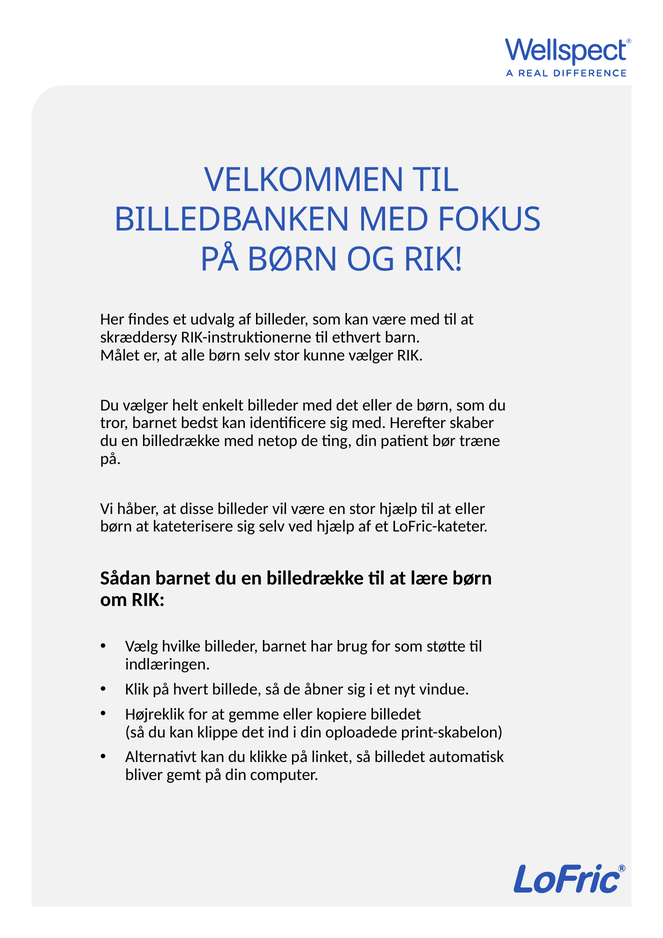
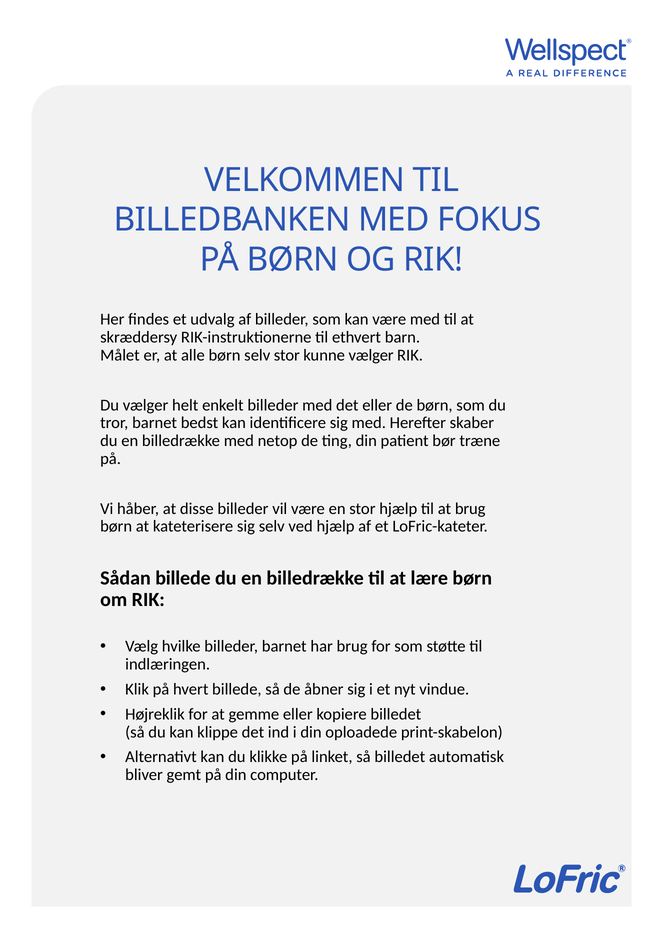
at eller: eller -> brug (470, 508)
Sådan barnet: barnet -> billede (183, 578)
